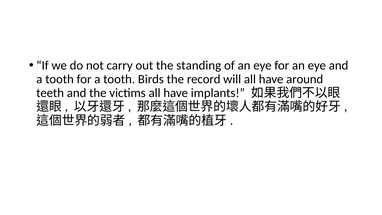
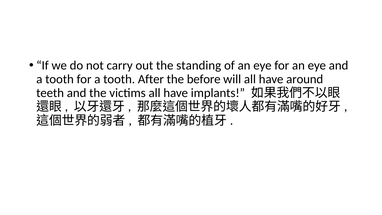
Birds: Birds -> After (151, 79)
record: record -> before (204, 79)
